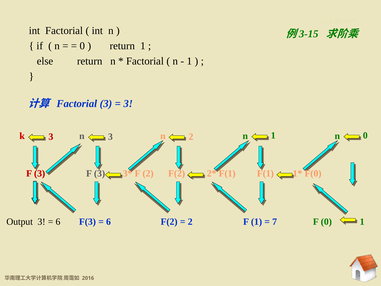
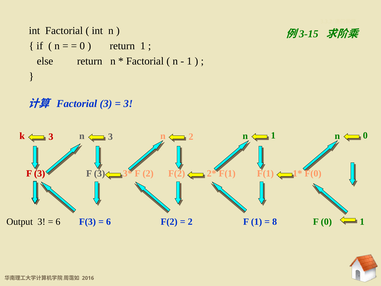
7: 7 -> 8 (275, 222)
